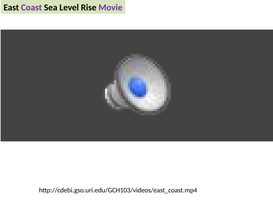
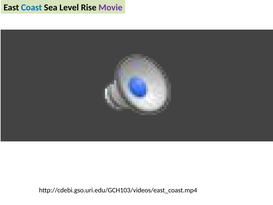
Coast colour: purple -> blue (32, 7)
